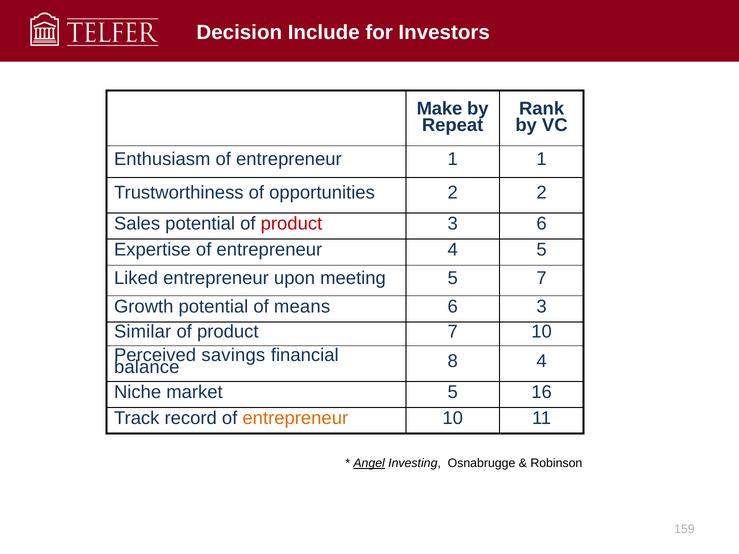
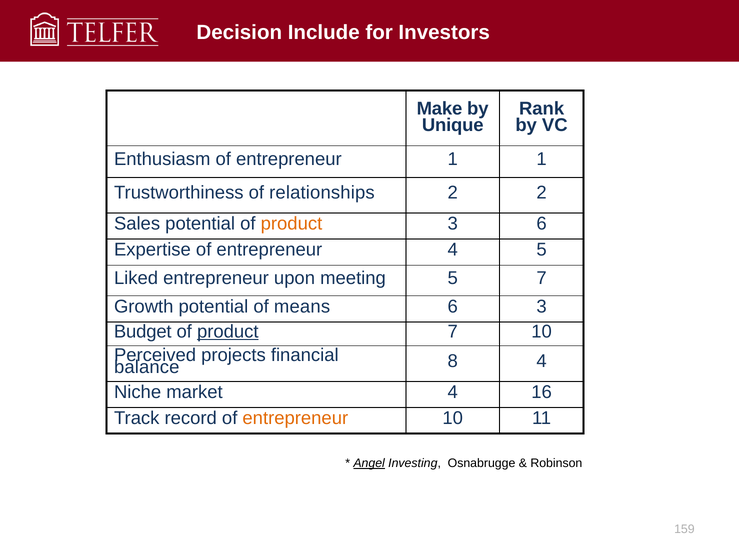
Repeat: Repeat -> Unique (453, 125)
opportunities: opportunities -> relationships (322, 193)
product colour: red -> orange (291, 224)
Similar: Similar -> Budget (143, 332)
product underline: none -> present (228, 332)
savings: savings -> projects (233, 355)
market 5: 5 -> 4 (453, 392)
